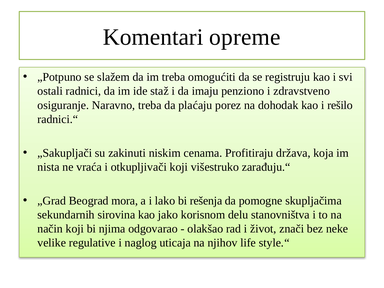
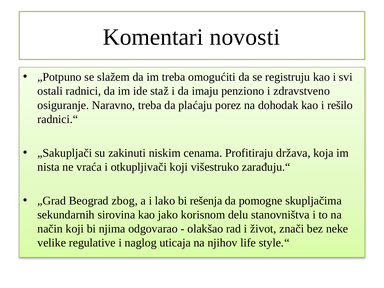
opreme: opreme -> novosti (245, 37)
mora: mora -> zbog (125, 201)
